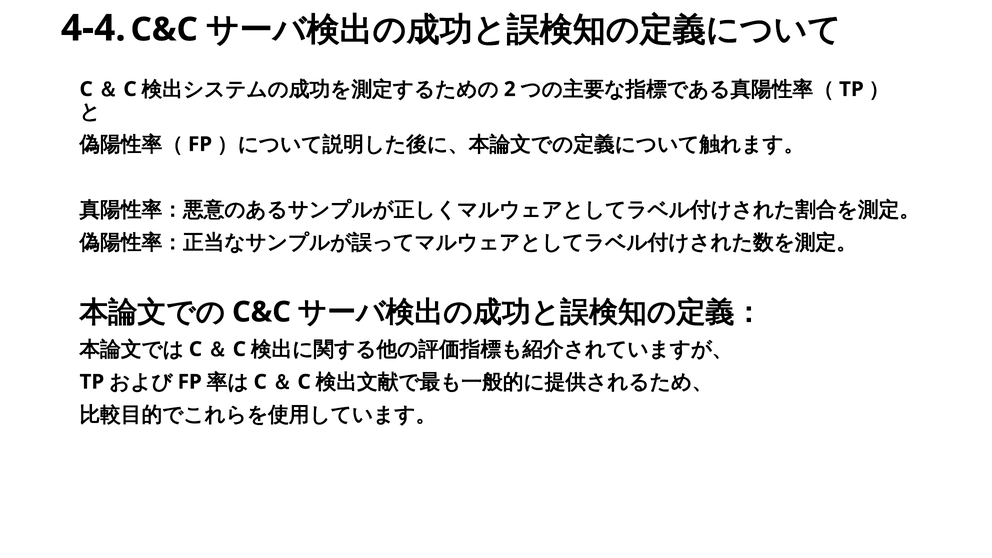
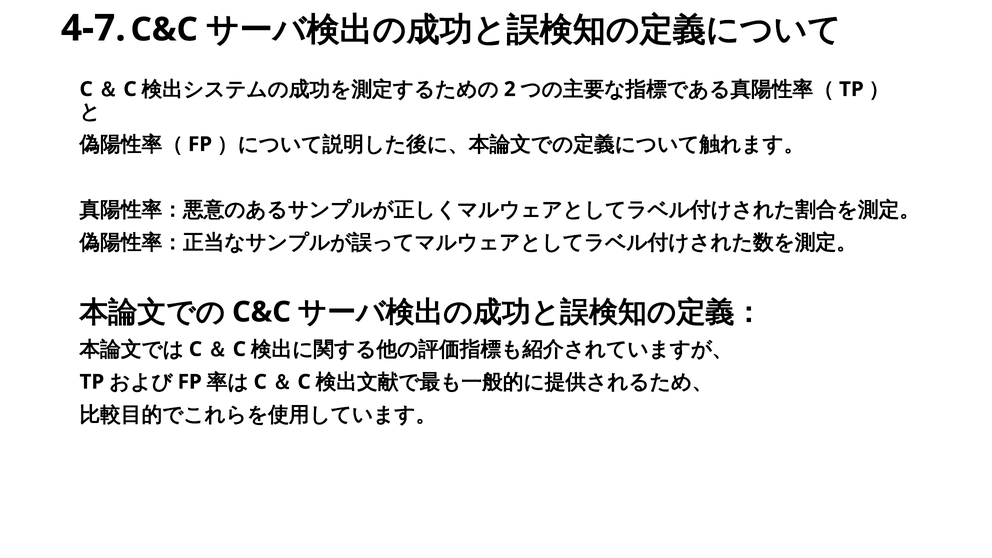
4-4: 4-4 -> 4-7 (93, 28)
